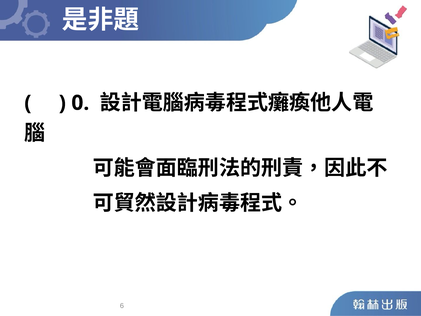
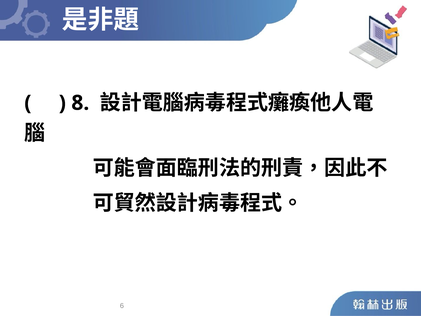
0: 0 -> 8 (80, 103)
